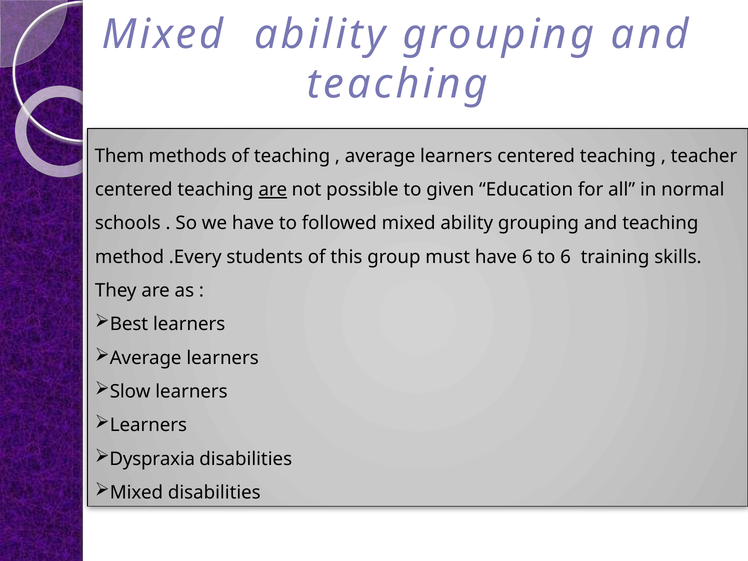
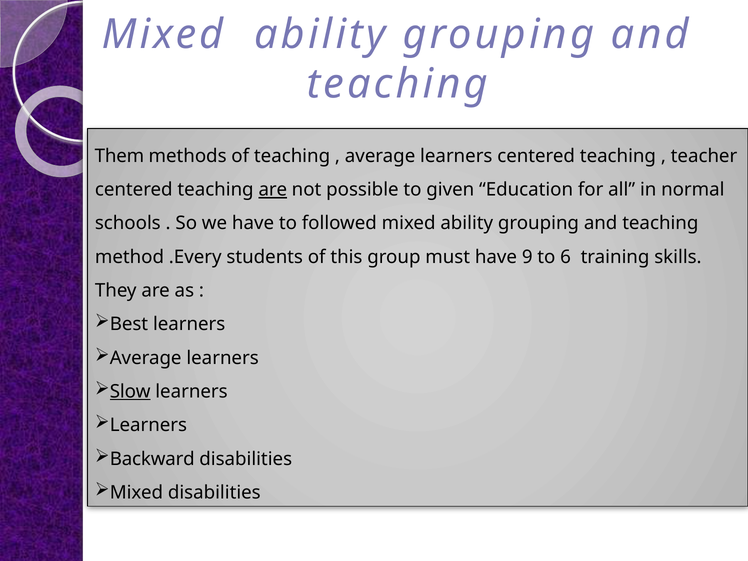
have 6: 6 -> 9 (527, 257)
Slow underline: none -> present (130, 392)
Dyspraxia: Dyspraxia -> Backward (152, 459)
